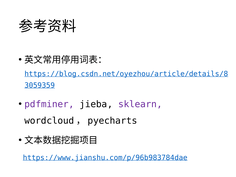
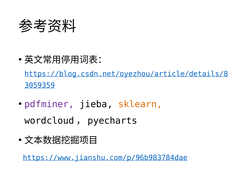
sklearn colour: purple -> orange (140, 104)
